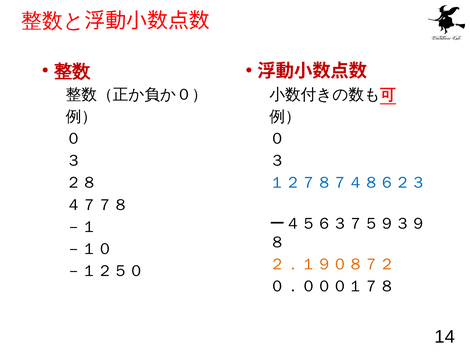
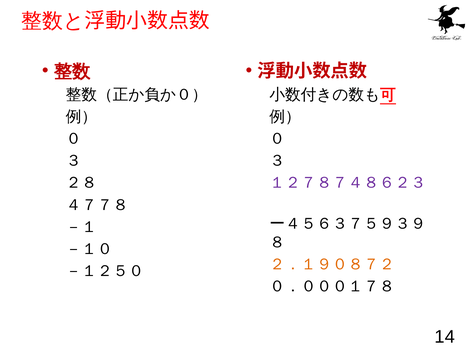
１２７８７４８６２３ colour: blue -> purple (348, 183)
